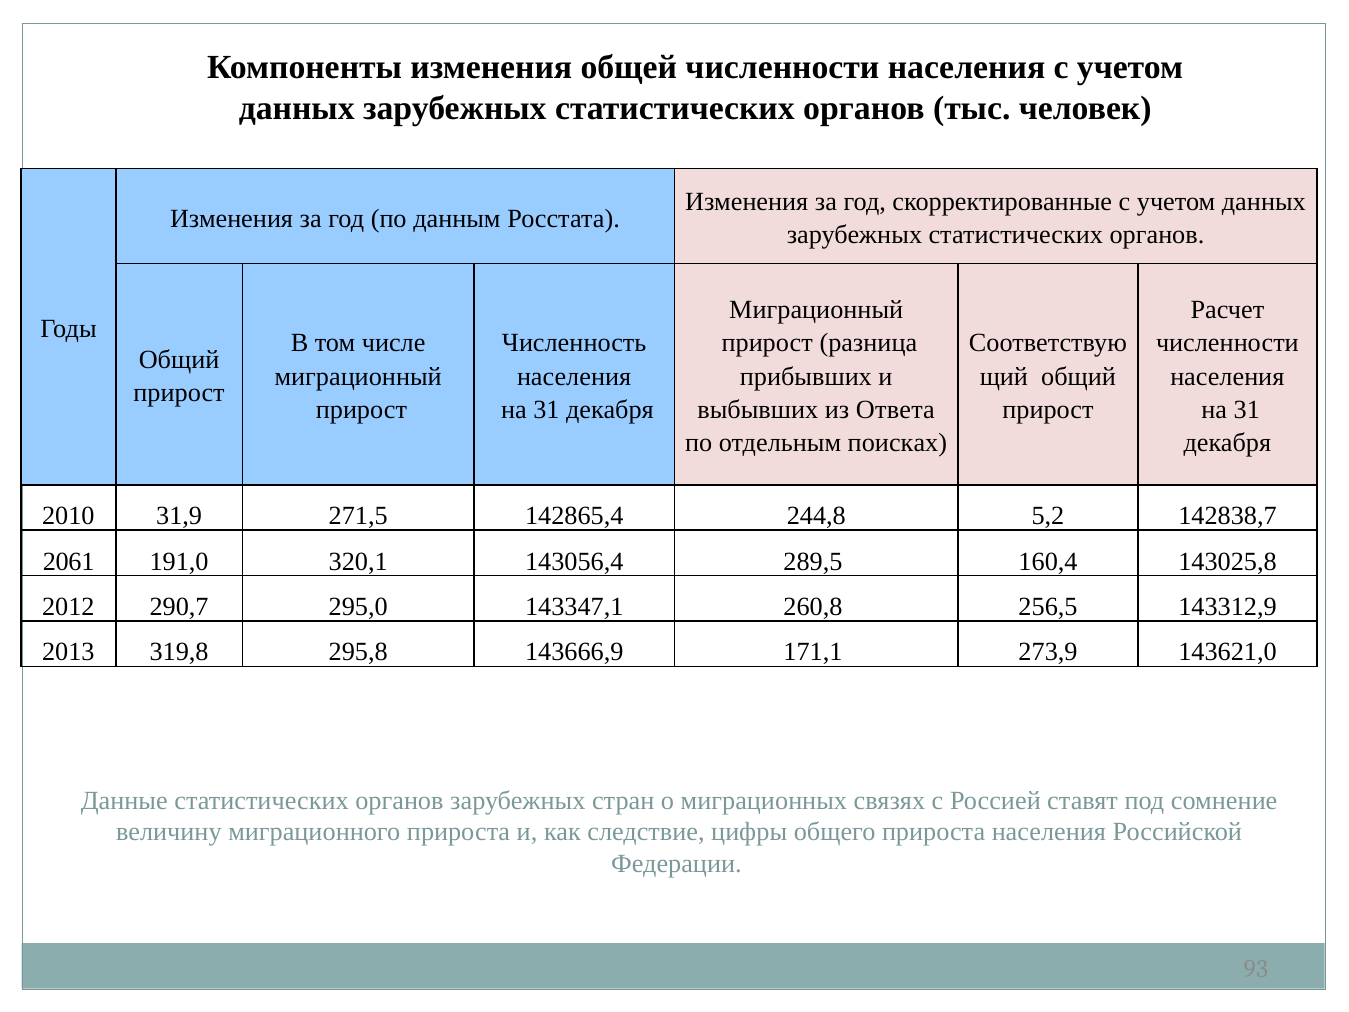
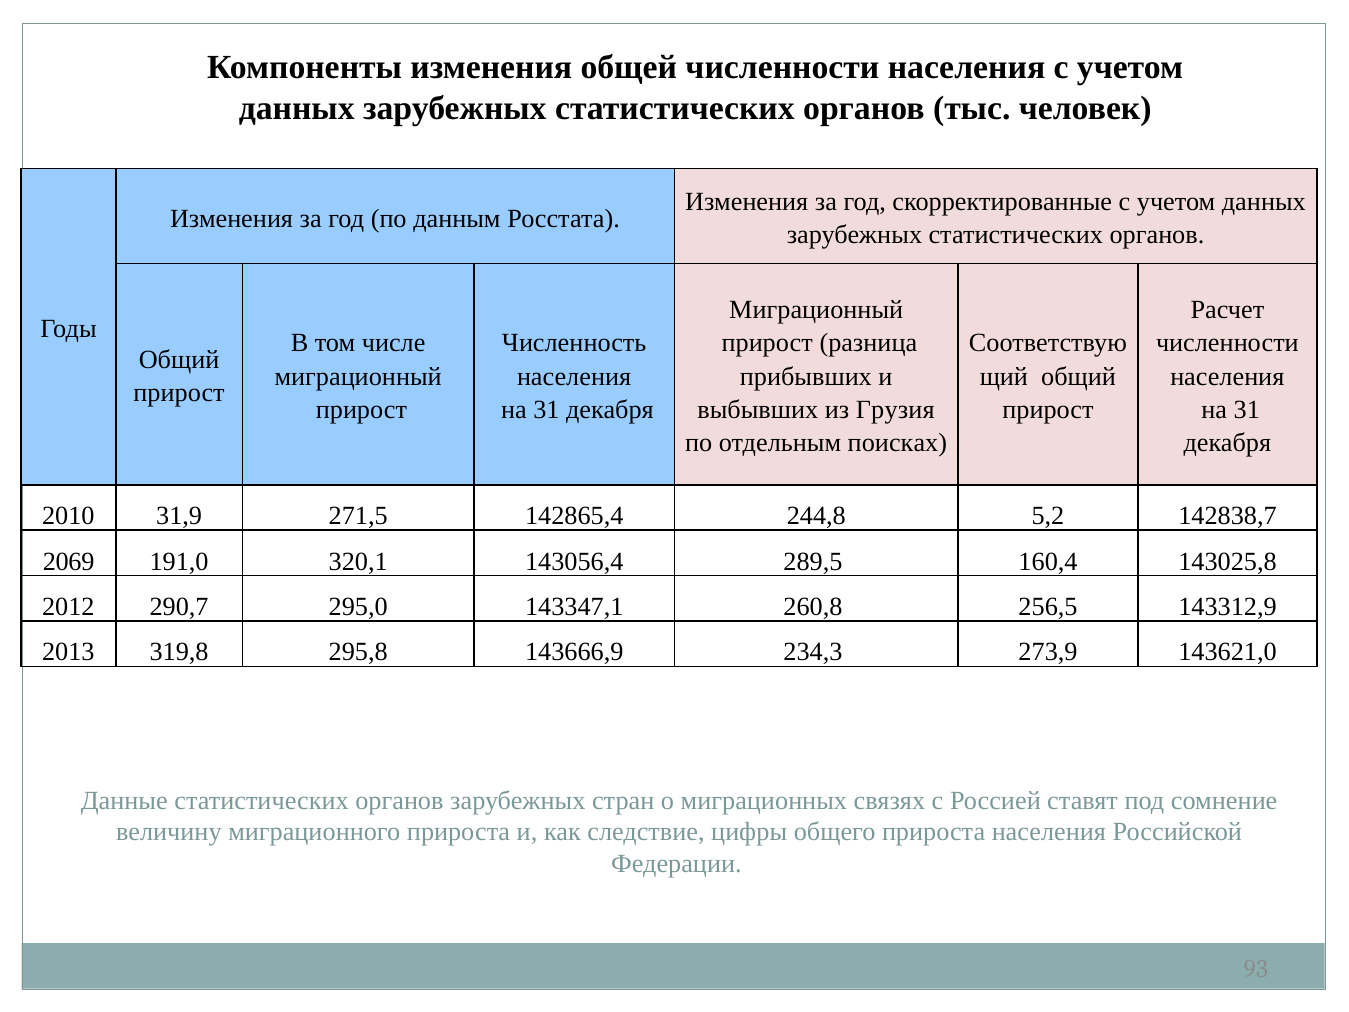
Ответа: Ответа -> Грузия (895, 410)
2061: 2061 -> 2069 (69, 561)
171,1: 171,1 -> 234,3 (813, 652)
